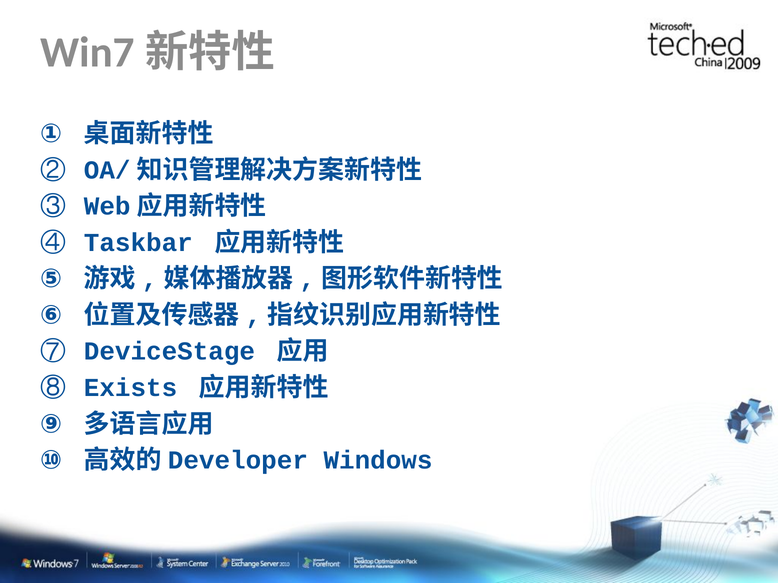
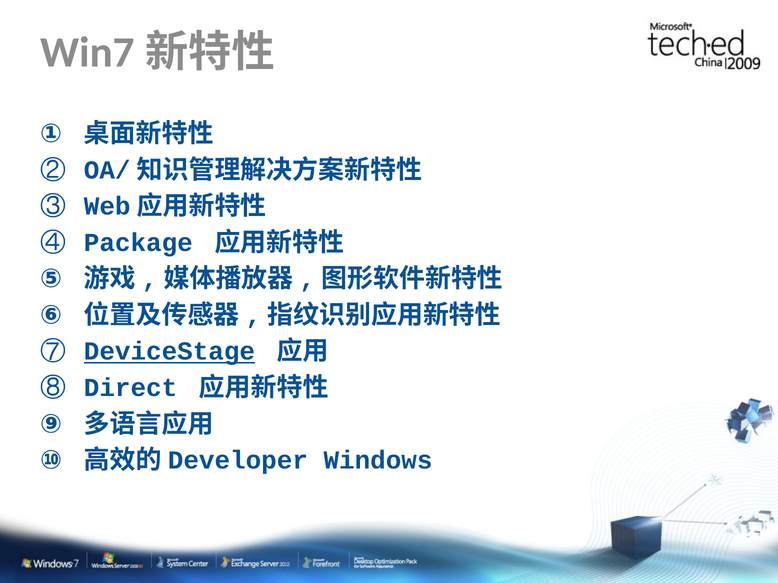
Taskbar: Taskbar -> Package (138, 243)
DeviceStage underline: none -> present (169, 352)
Exists: Exists -> Direct (131, 388)
